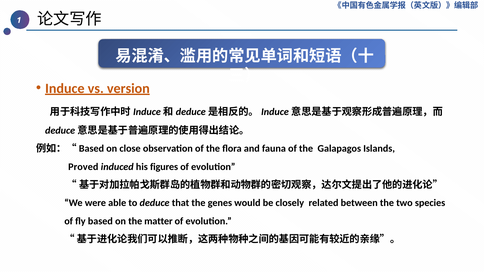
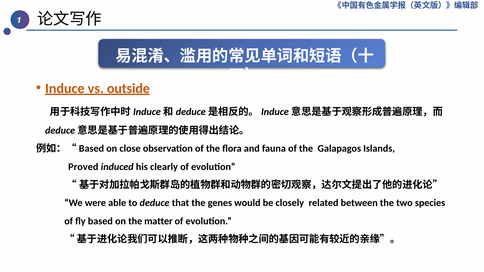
version: version -> outside (128, 88)
figures: figures -> clearly (164, 167)
